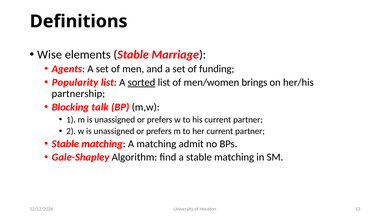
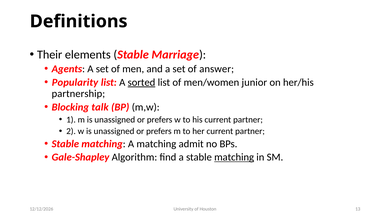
Wise: Wise -> Their (50, 55)
funding: funding -> answer (217, 69)
brings: brings -> junior (254, 82)
matching underline: none -> present (234, 157)
